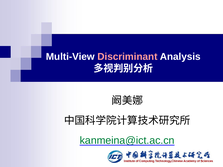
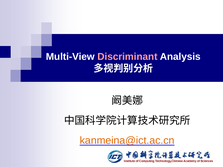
kanmeina@ict.ac.cn colour: green -> orange (127, 141)
